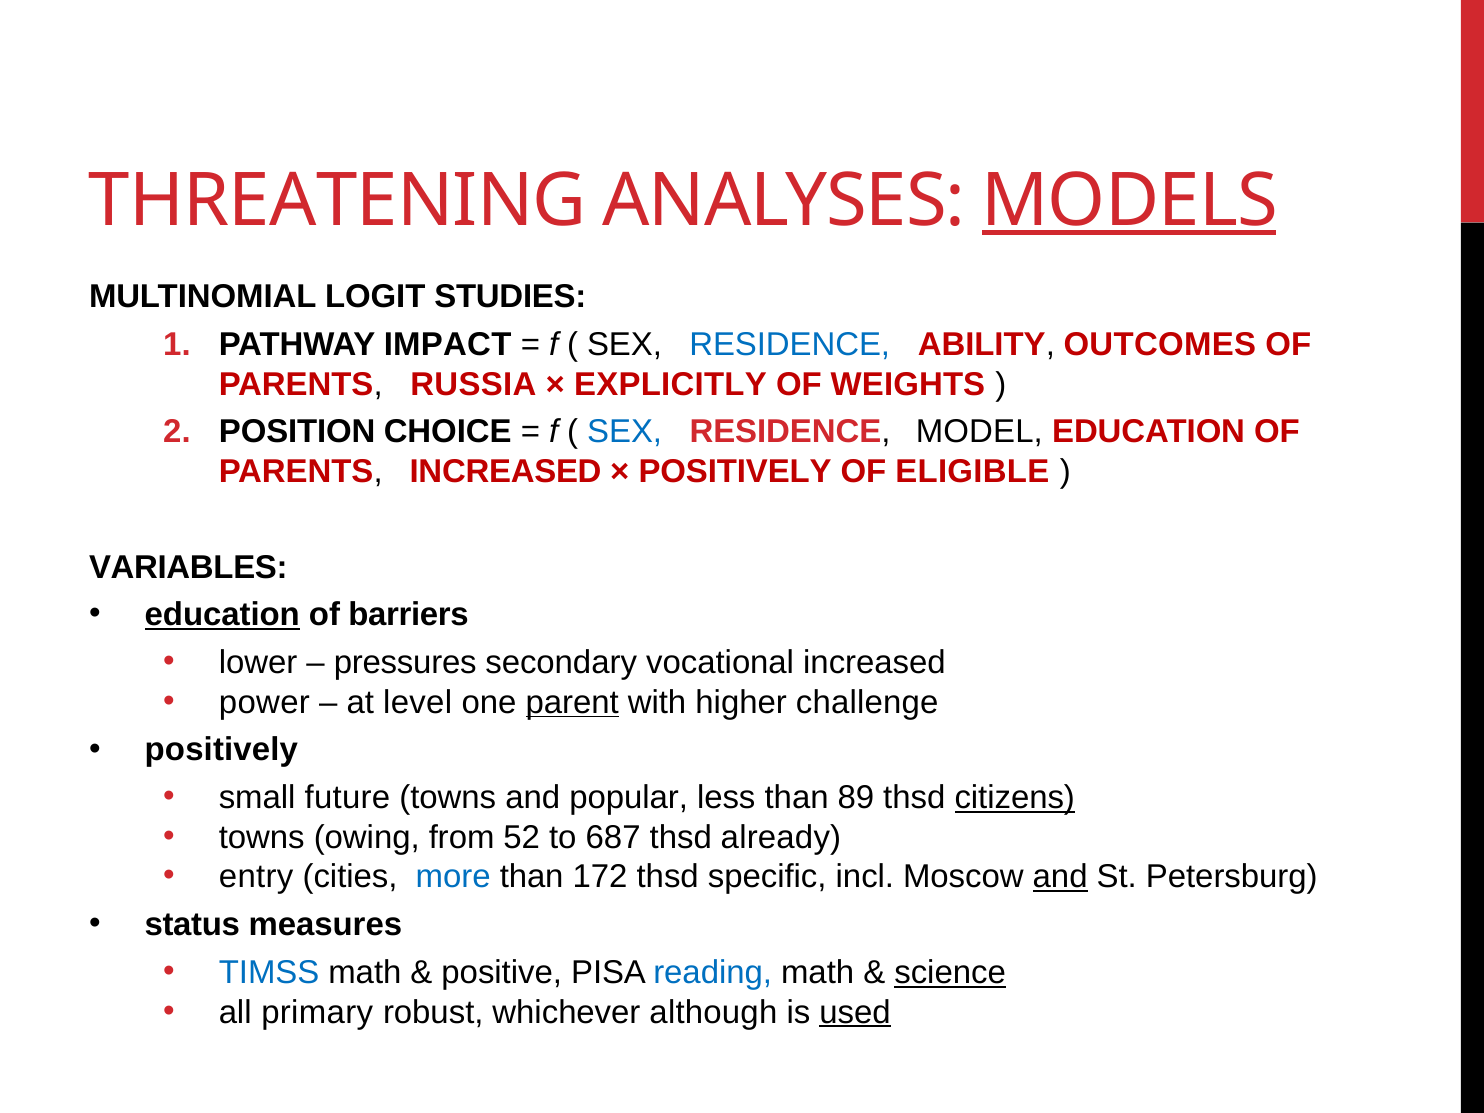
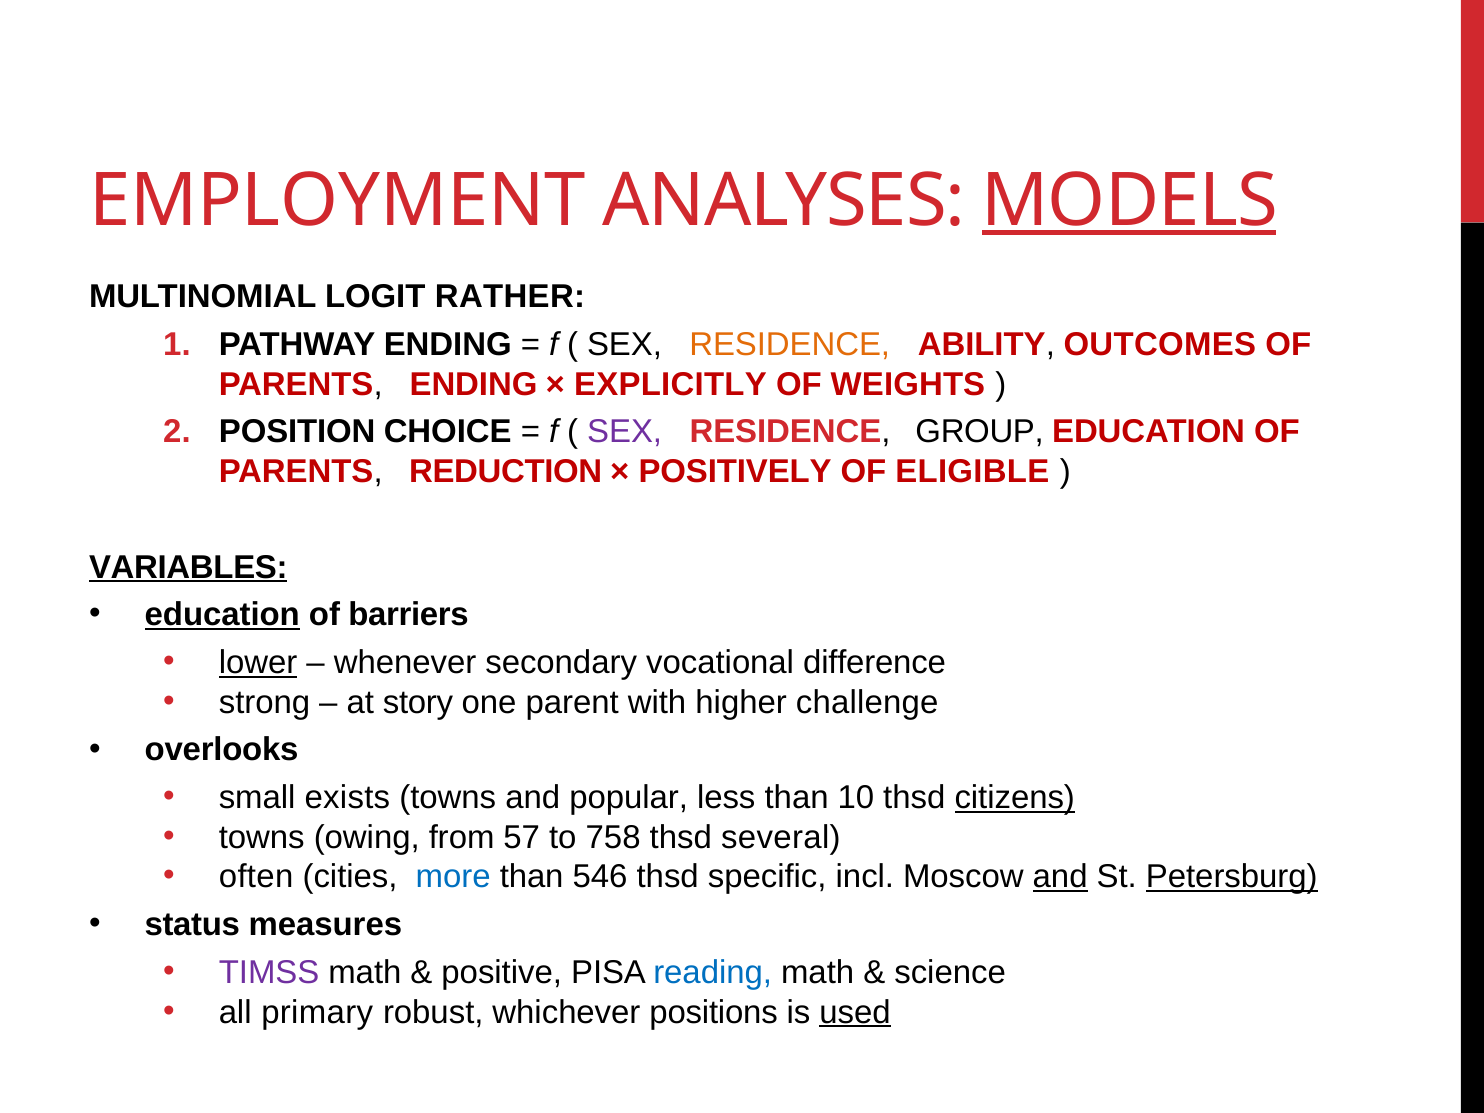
THREATENING: THREATENING -> EMPLOYMENT (338, 201)
STUDIES: STUDIES -> RATHER (510, 297)
PATHWAY IMPACT: IMPACT -> ENDING (448, 345)
RESIDENCE colour: blue -> orange (790, 345)
PARENTS RUSSIA: RUSSIA -> ENDING (473, 384)
SEX colour: blue -> purple (625, 432)
MODEL: MODEL -> GROUP (980, 432)
PARENTS INCREASED: INCREASED -> REDUCTION (506, 472)
VARIABLES underline: none -> present (188, 567)
lower underline: none -> present (258, 663)
pressures: pressures -> whenever (405, 663)
vocational increased: increased -> difference (875, 663)
power: power -> strong (265, 702)
level: level -> story (418, 702)
parent underline: present -> none (572, 702)
positively: positively -> overlooks (222, 750)
future: future -> exists (347, 798)
89: 89 -> 10 (856, 798)
52: 52 -> 57 (522, 837)
687: 687 -> 758 (613, 837)
already: already -> several (781, 837)
entry: entry -> often (256, 877)
172: 172 -> 546 (600, 877)
Petersburg underline: none -> present (1232, 877)
TIMSS colour: blue -> purple (269, 973)
science underline: present -> none (950, 973)
although: although -> positions (714, 1012)
